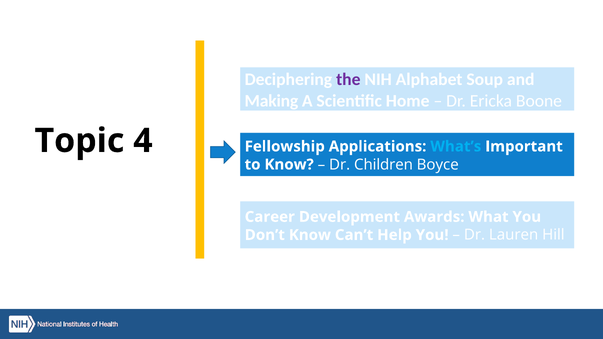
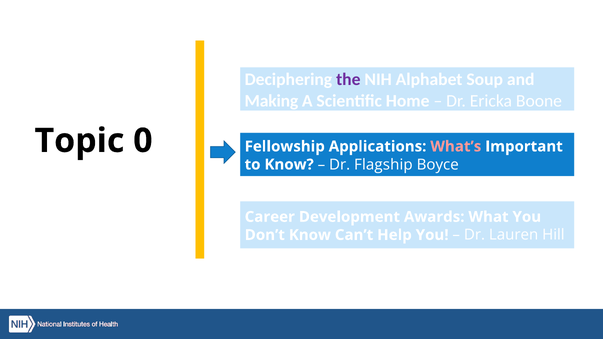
4: 4 -> 0 (143, 141)
What’s colour: light blue -> pink (456, 147)
Children: Children -> Flagship (383, 165)
